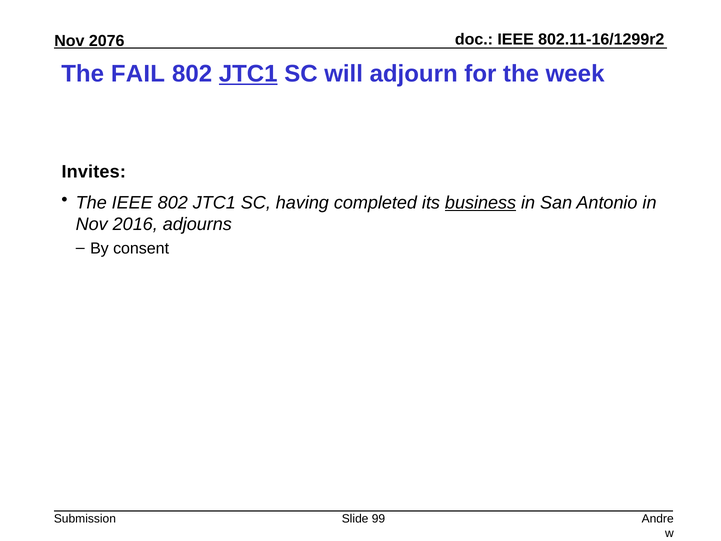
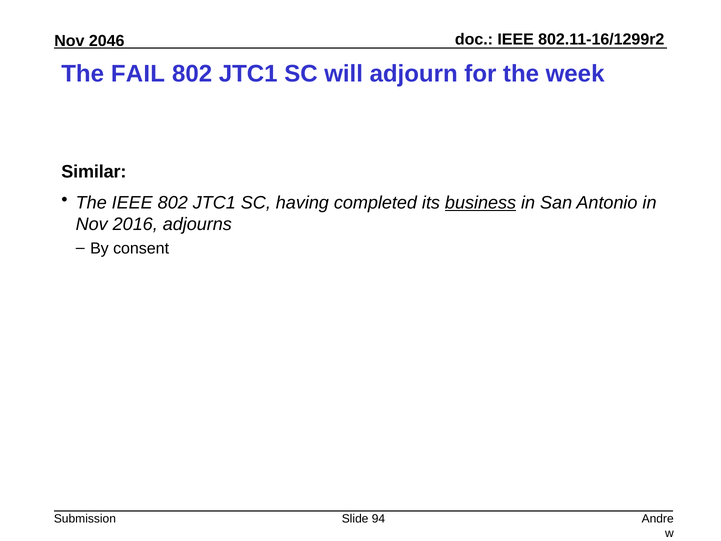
2076: 2076 -> 2046 (107, 41)
JTC1 underline: present -> none (248, 74)
Invites: Invites -> Similar (94, 172)
99: 99 -> 94 (379, 519)
